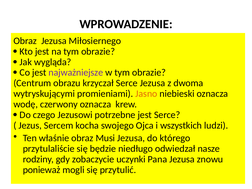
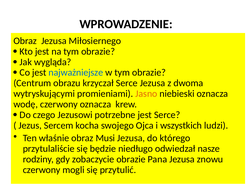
najważniejsze colour: purple -> blue (76, 73)
zobaczycie uczynki: uczynki -> obrazie (131, 159)
ponieważ: ponieważ -> czerwony (42, 170)
